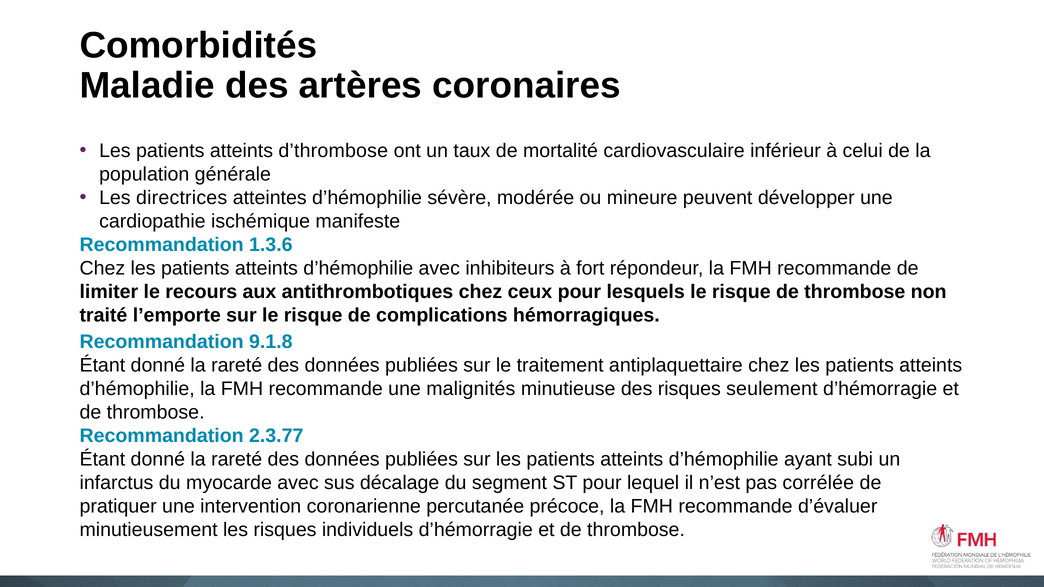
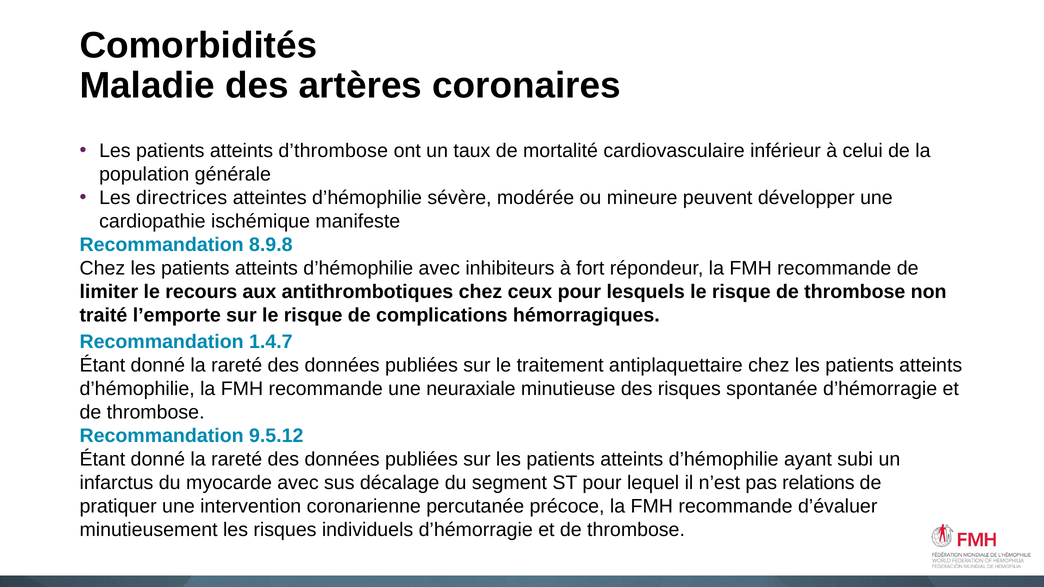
1.3.6: 1.3.6 -> 8.9.8 (271, 245)
9.1.8: 9.1.8 -> 1.4.7 (271, 342)
malignités: malignités -> neuraxiale (471, 389)
seulement: seulement -> spontanée (772, 389)
2.3.77: 2.3.77 -> 9.5.12 (276, 436)
corrélée: corrélée -> relations (818, 483)
